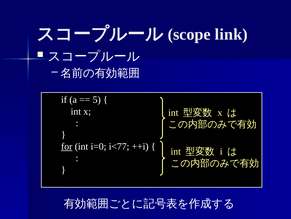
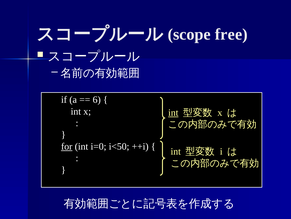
link: link -> free (231, 34)
5: 5 -> 6 (97, 99)
int underline: none -> present (173, 112)
i<77: i<77 -> i<50 (119, 146)
